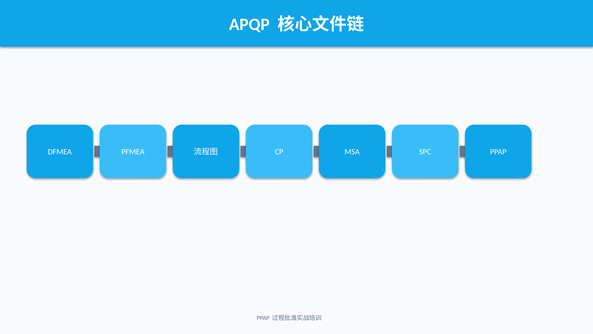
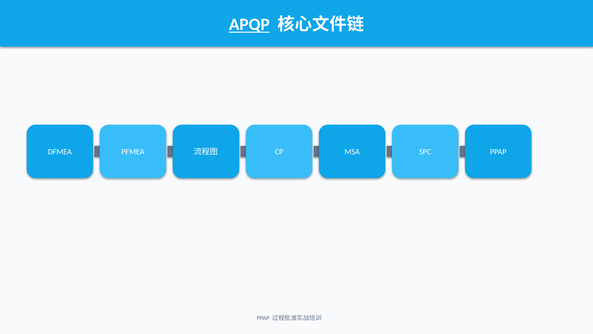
APQP underline: none -> present (249, 25)
